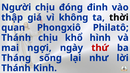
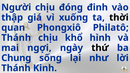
không: không -> xuống (73, 17)
thứ colour: red -> black (100, 48)
Tháng: Tháng -> Chung (16, 58)
